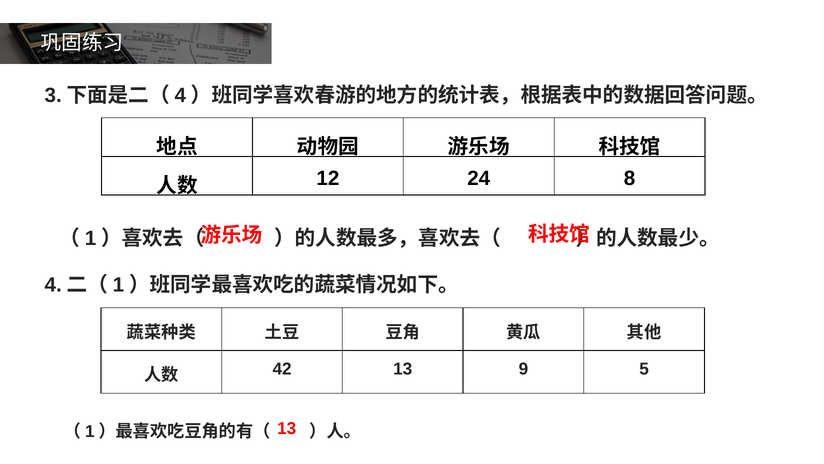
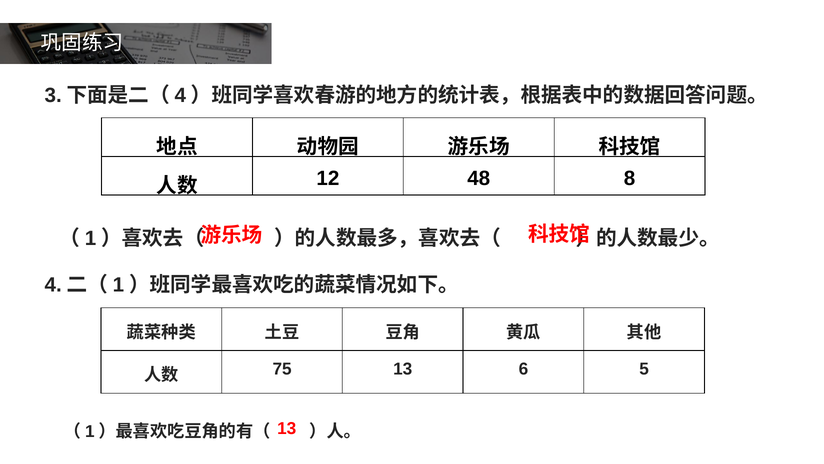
24: 24 -> 48 (479, 178)
42: 42 -> 75 (282, 369)
9: 9 -> 6 (523, 369)
